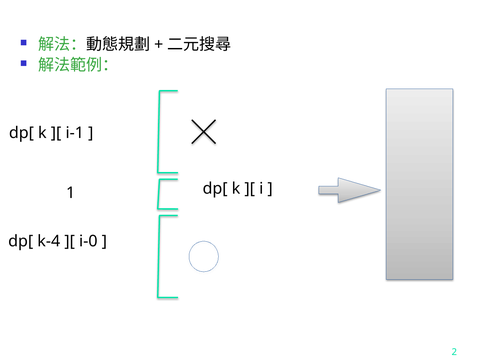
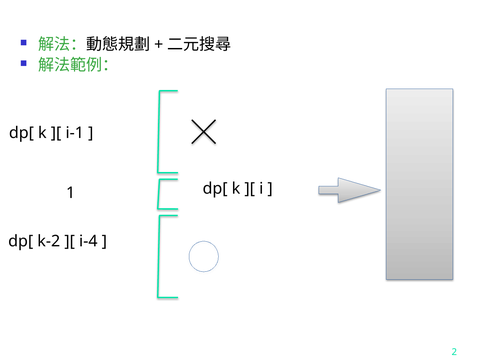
k-4: k-4 -> k-2 (49, 241)
i-0: i-0 -> i-4 (88, 241)
